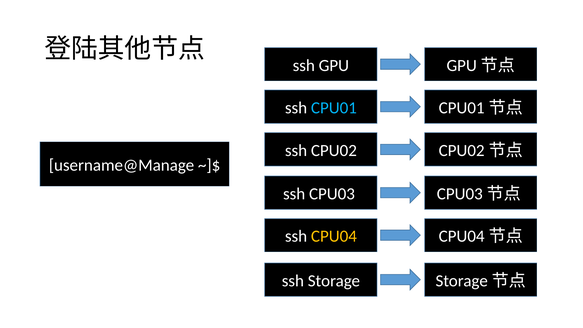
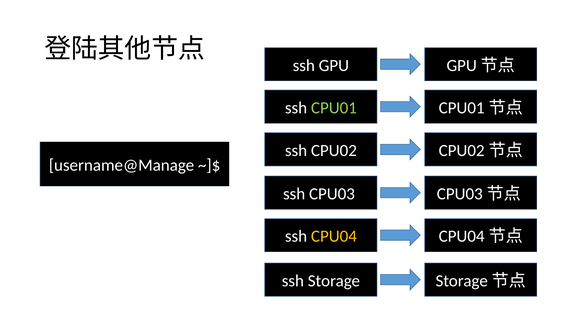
CPU01 colour: light blue -> light green (334, 108)
